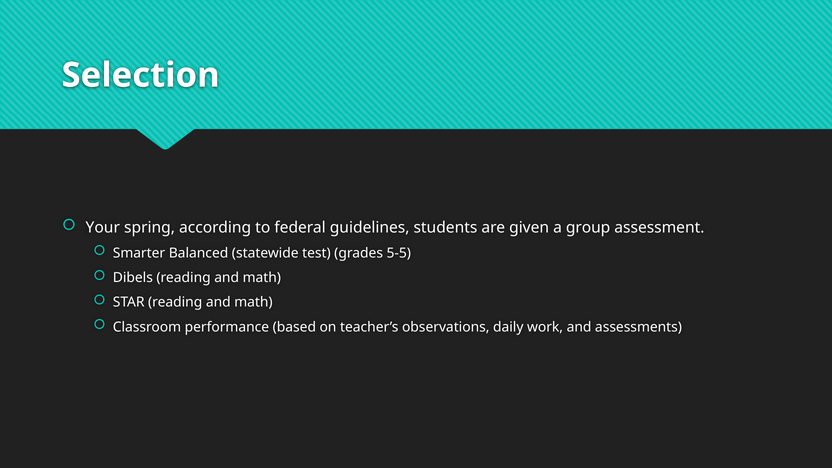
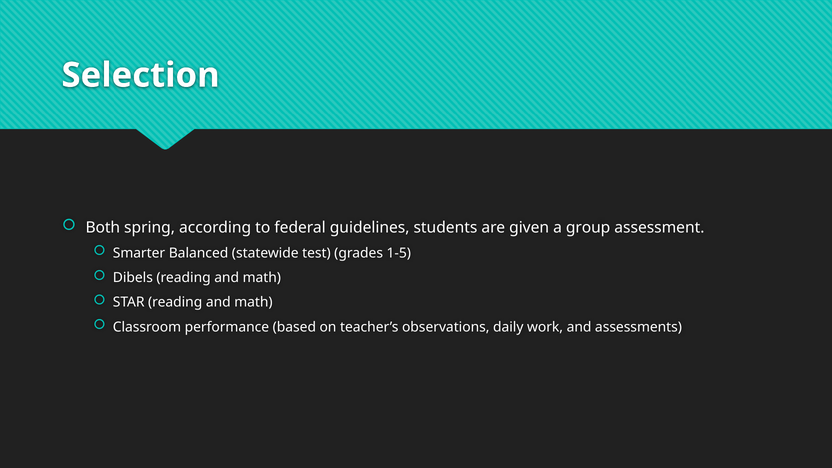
Your: Your -> Both (103, 228)
5-5: 5-5 -> 1-5 (399, 253)
